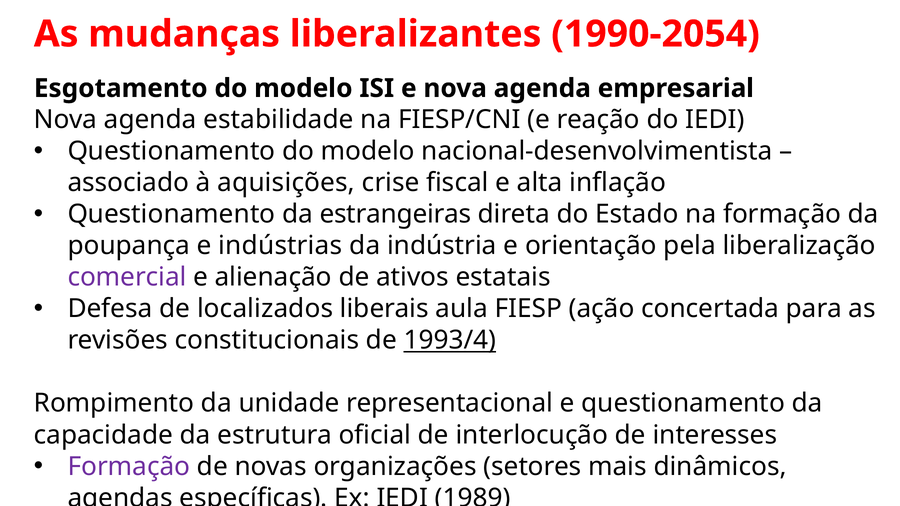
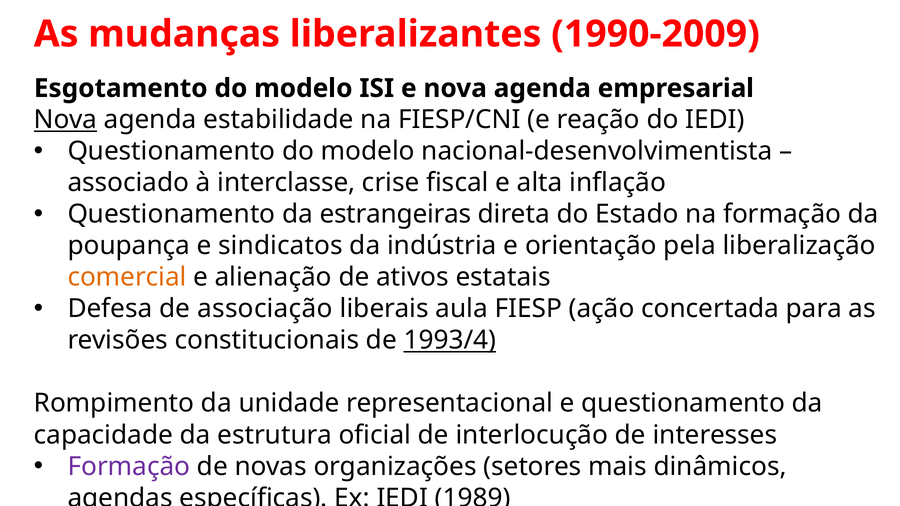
1990-2054: 1990-2054 -> 1990-2009 (656, 34)
Nova underline: none -> present (66, 120)
aquisições: aquisições -> interclasse (286, 183)
indústrias: indústrias -> sindicatos (280, 246)
comercial colour: purple -> orange (127, 277)
localizados: localizados -> associação (265, 309)
